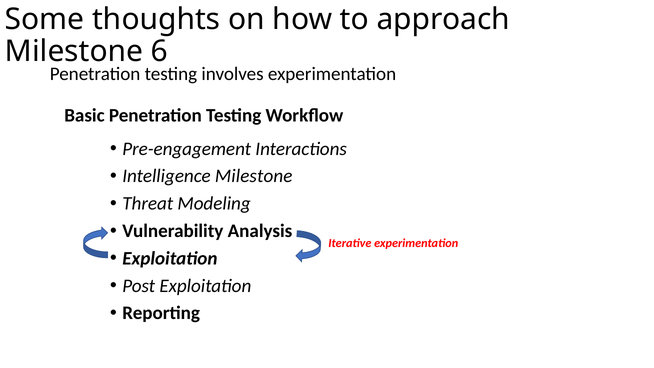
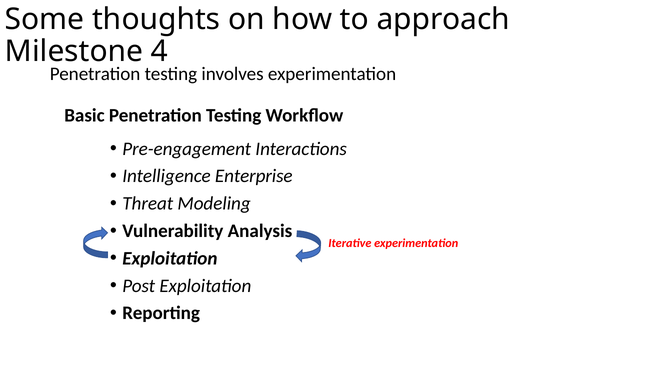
6: 6 -> 4 (159, 52)
Intelligence Milestone: Milestone -> Enterprise (254, 176)
